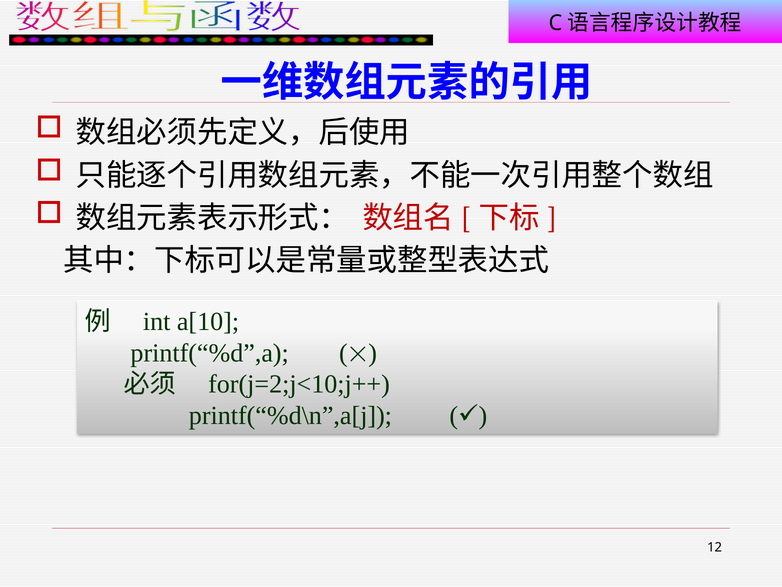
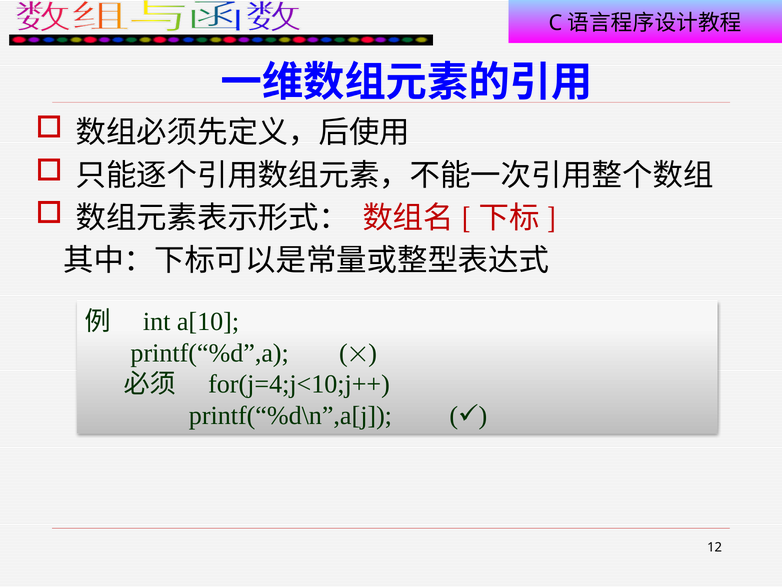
for(j=2;j<10;j++: for(j=2;j<10;j++ -> for(j=4;j<10;j++ (299, 384)
